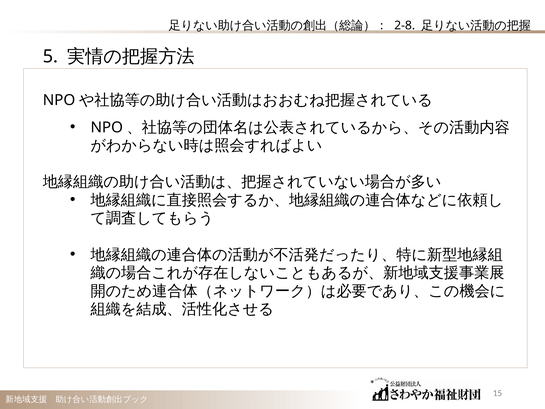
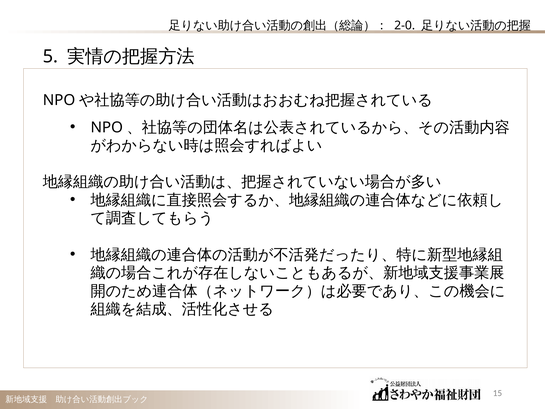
2-8: 2-8 -> 2-0 (405, 25)
